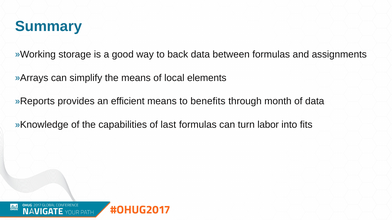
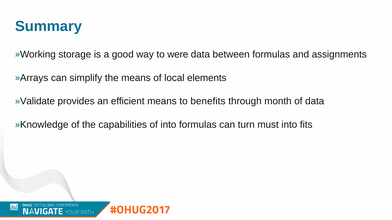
back: back -> were (178, 54)
Reports: Reports -> Validate (37, 102)
of last: last -> into (168, 125)
labor: labor -> must (268, 125)
